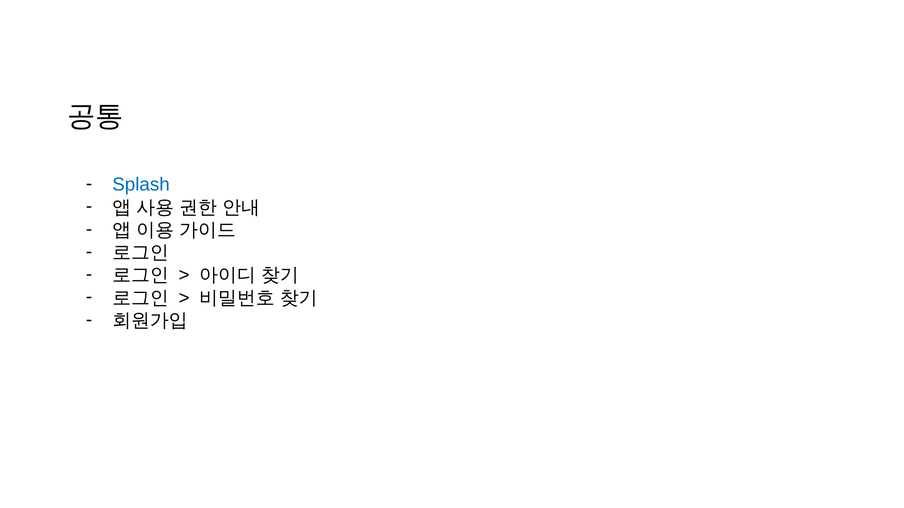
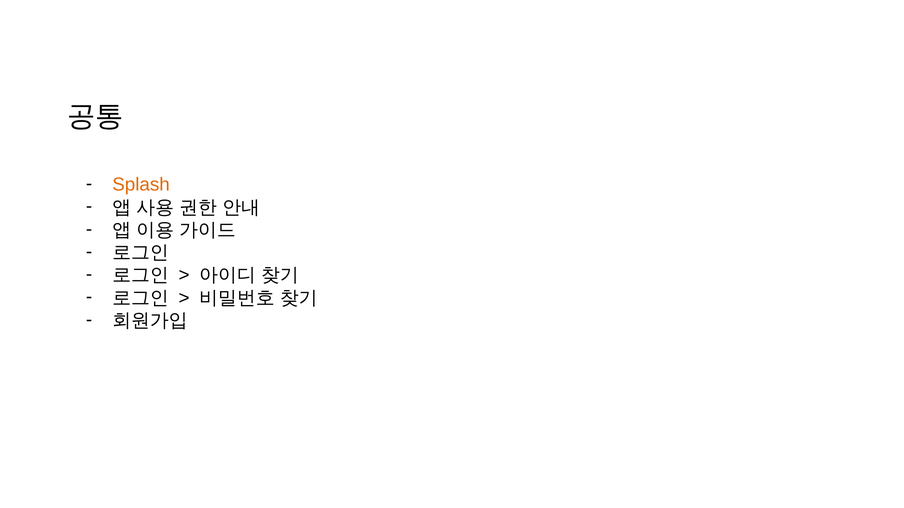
Splash colour: blue -> orange (141, 185)
